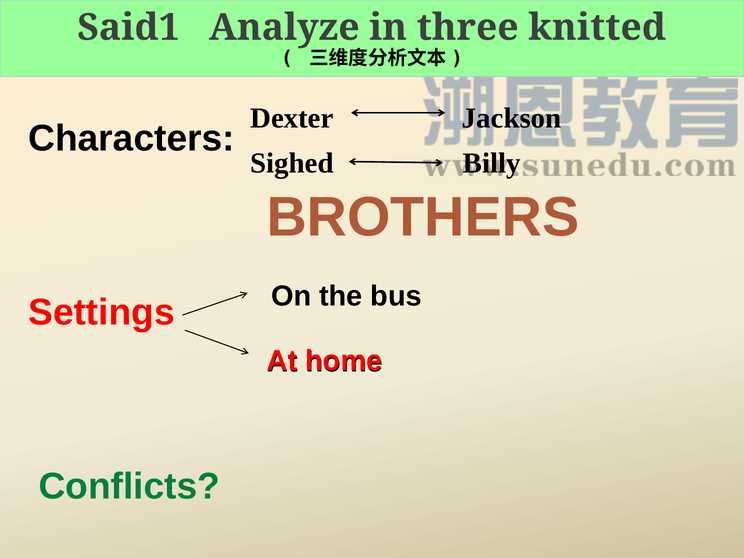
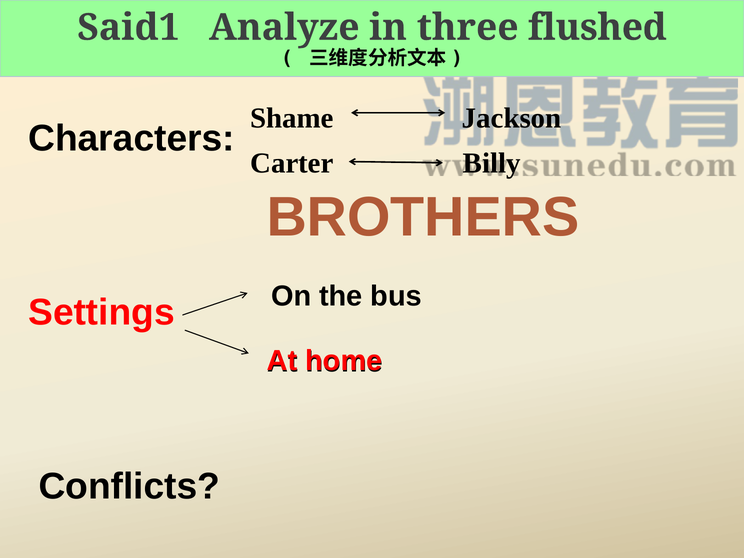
knitted: knitted -> flushed (597, 28)
Dexter: Dexter -> Shame (292, 118)
Sighed: Sighed -> Carter (292, 163)
Conflicts colour: green -> black (129, 487)
